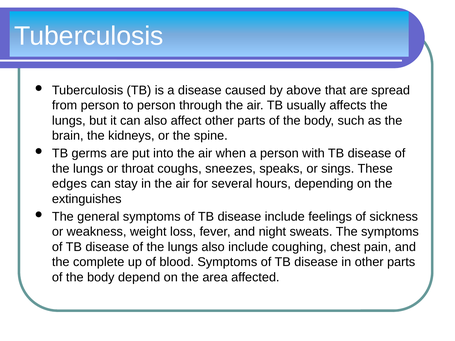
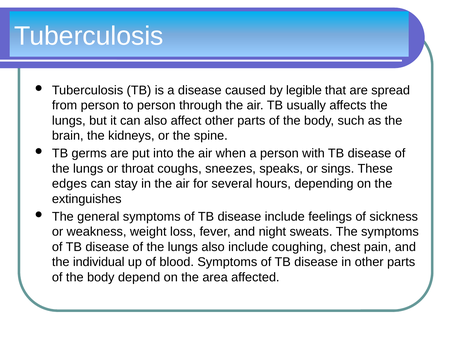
above: above -> legible (304, 90)
complete: complete -> individual (99, 262)
